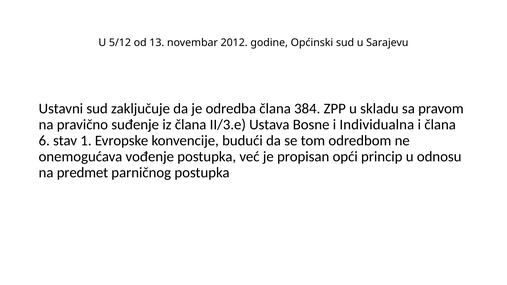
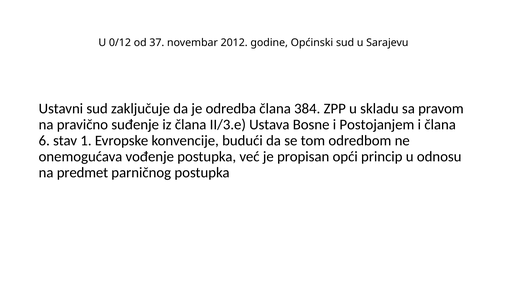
5/12: 5/12 -> 0/12 (120, 43)
13: 13 -> 37 (157, 43)
Individualna: Individualna -> Postojanjem (377, 125)
